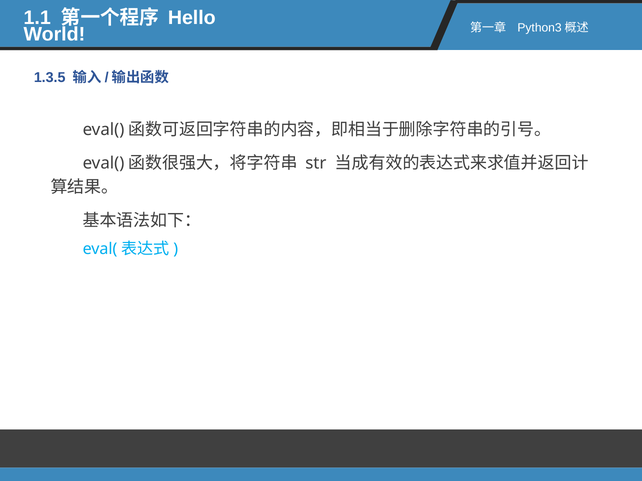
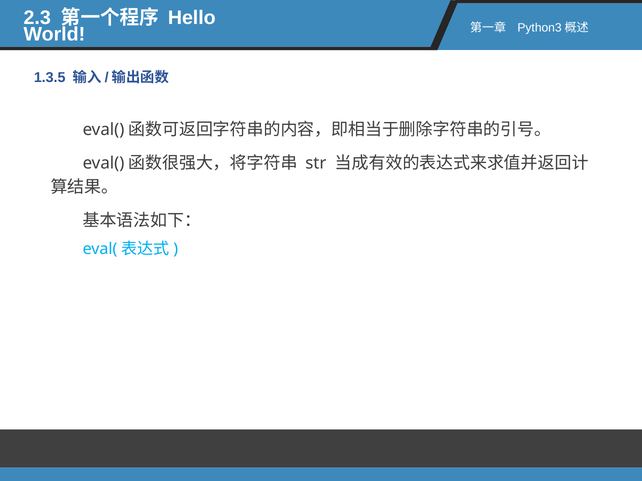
1.1: 1.1 -> 2.3 (37, 18)
